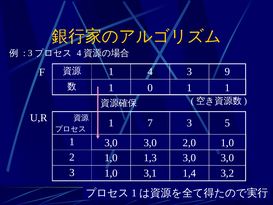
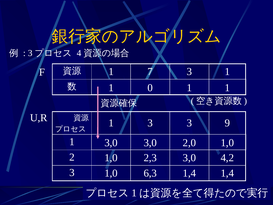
4: 4 -> 7 (150, 72)
9: 9 -> 1 (227, 72)
1 7: 7 -> 3 (150, 123)
5: 5 -> 9 (227, 123)
1,3: 1,3 -> 2,3 (150, 158)
3,0: 3,0 -> 4,2 (227, 158)
3,1: 3,1 -> 6,3 (150, 173)
1,4 3,2: 3,2 -> 1,4 (227, 173)
